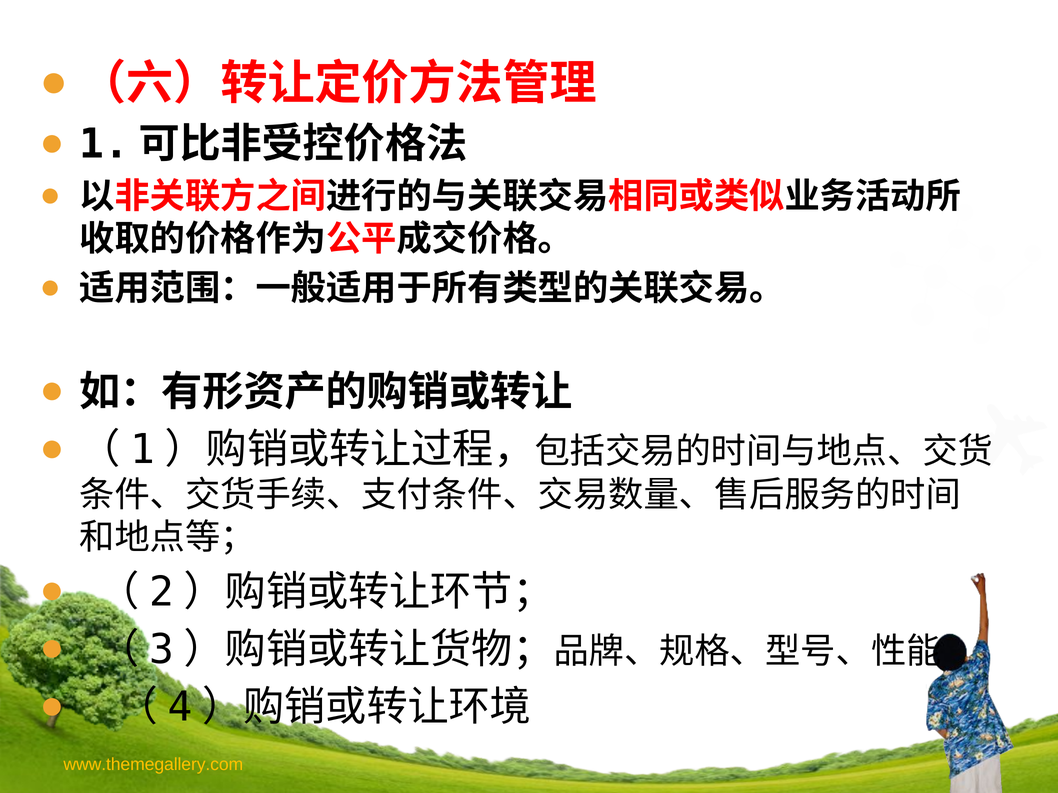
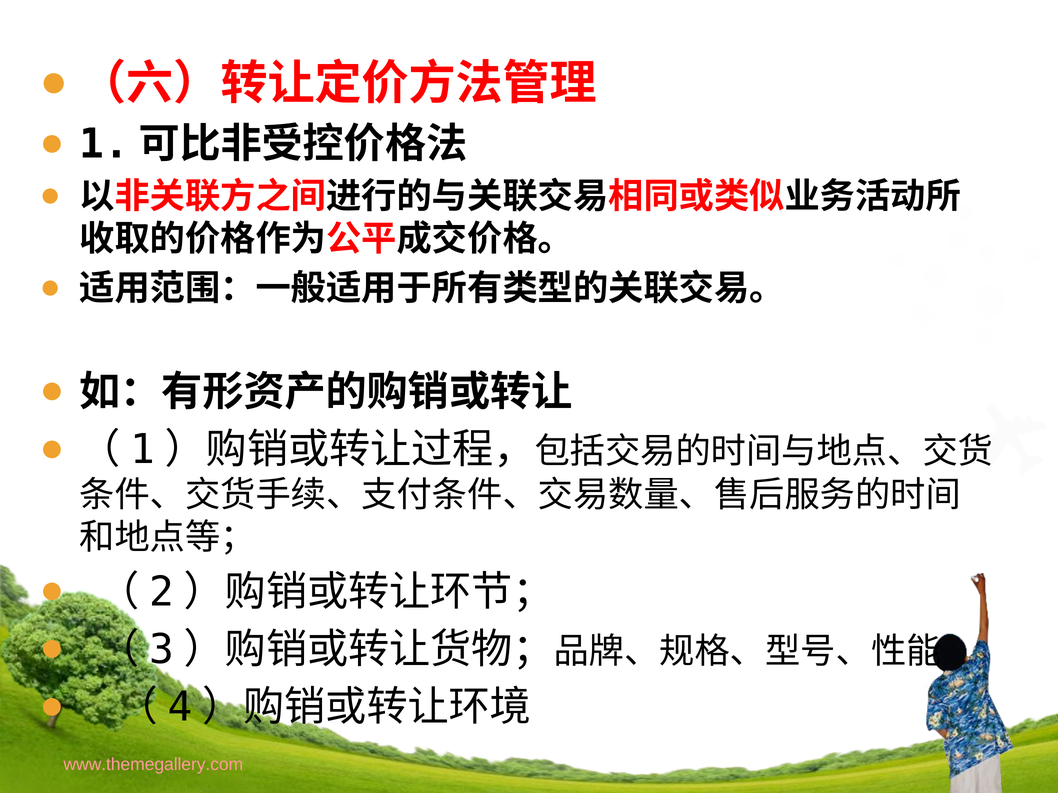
www.themegallery.com colour: yellow -> pink (153, 765)
